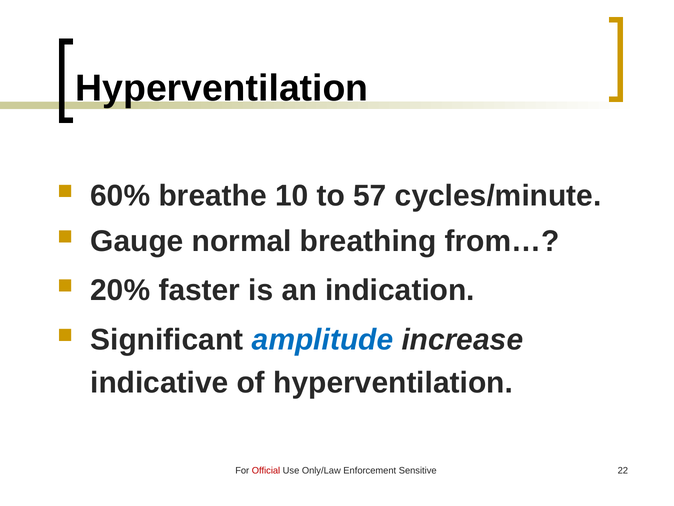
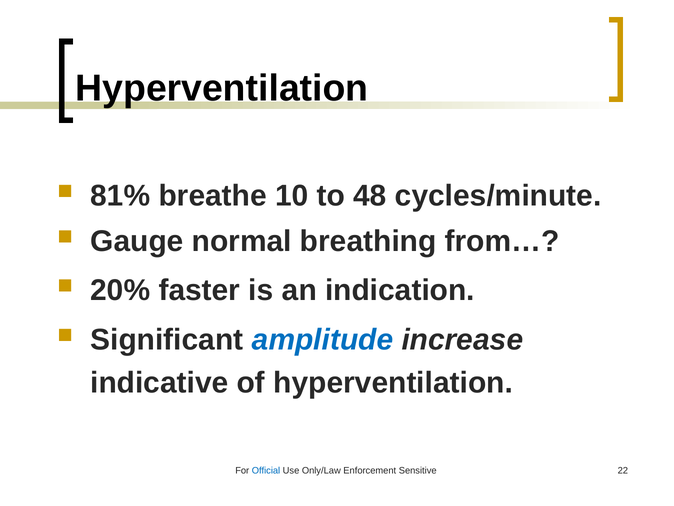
60%: 60% -> 81% (120, 196)
57: 57 -> 48 (370, 196)
Official colour: red -> blue (266, 470)
